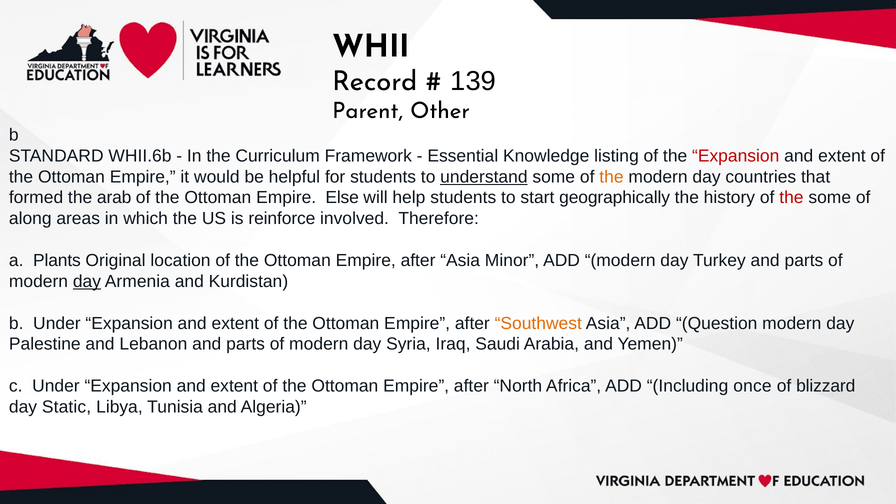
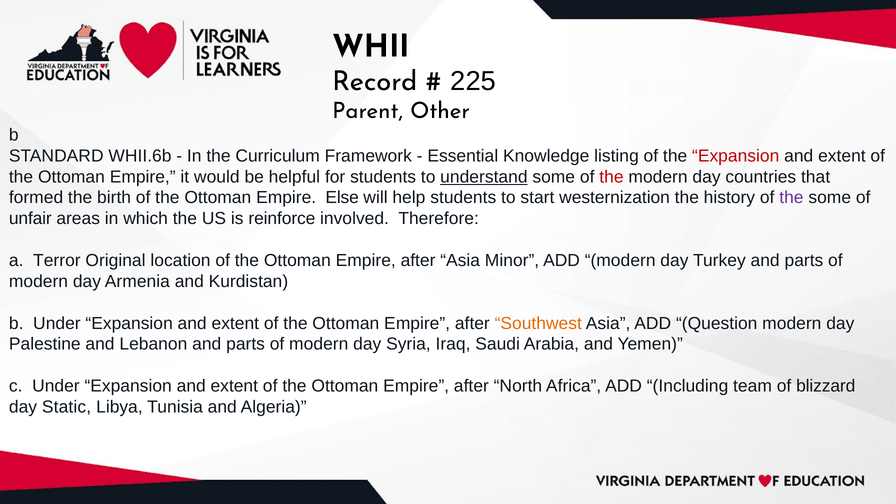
139: 139 -> 225 (473, 81)
the colour: orange -> red (611, 177)
arab: arab -> birth (114, 198)
geographically: geographically -> westernization (615, 198)
the colour: red -> purple (791, 198)
along: along -> unfair (30, 219)
Plants: Plants -> Terror (57, 261)
day underline: present -> none (87, 281)
once: once -> team (753, 386)
